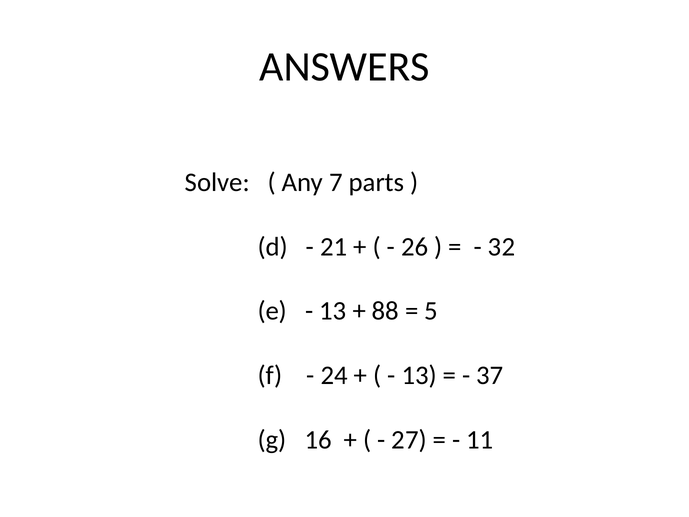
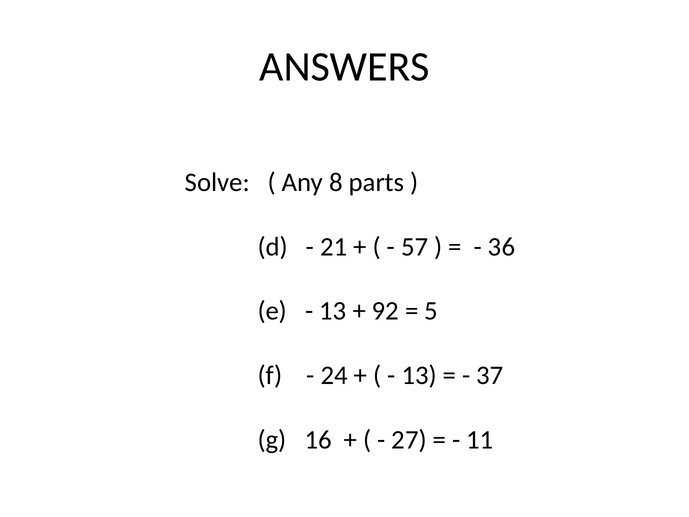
7: 7 -> 8 (336, 182)
26: 26 -> 57 (415, 247)
32: 32 -> 36 (502, 247)
88: 88 -> 92 (385, 311)
